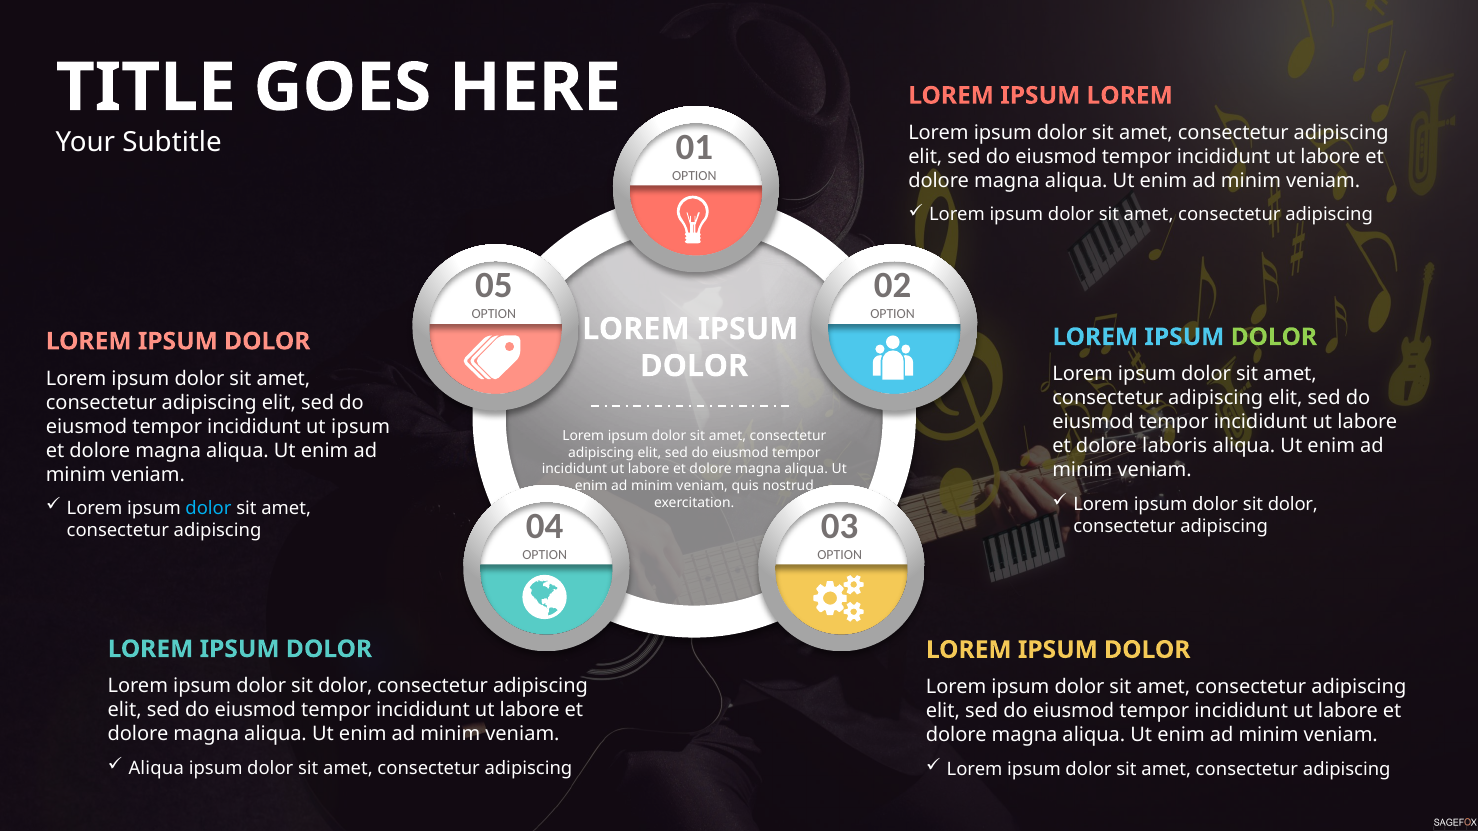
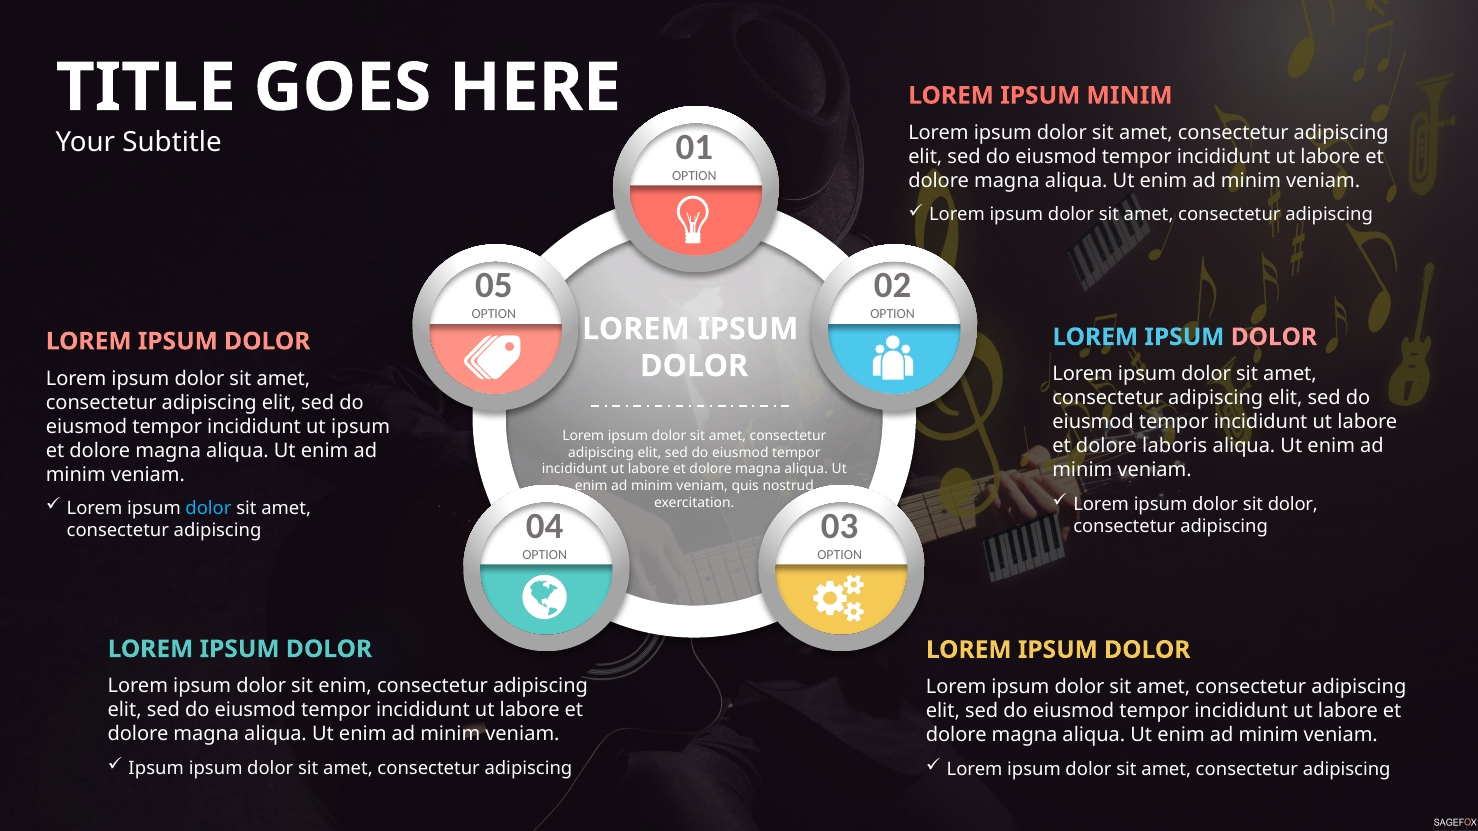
IPSUM LOREM: LOREM -> MINIM (1130, 96)
DOLOR colour: light green -> pink (1274, 337)
dolor: dolor -> enim (345, 687)
Aliqua: Aliqua -> Ipsum (156, 769)
